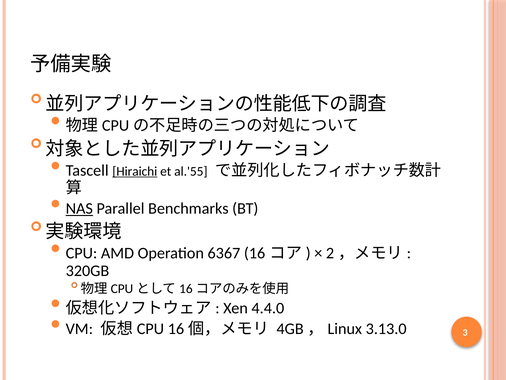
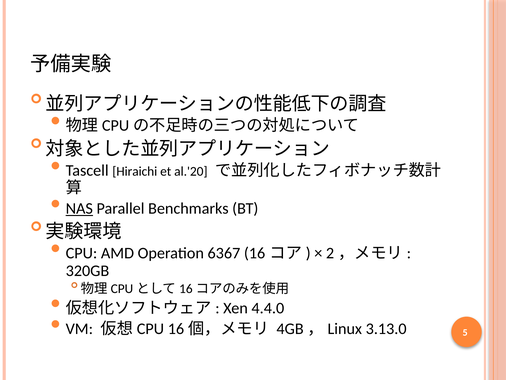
Hiraichi underline: present -> none (135, 171)
al.'55: al.'55 -> al.'20 (191, 171)
3: 3 -> 5 (465, 332)
